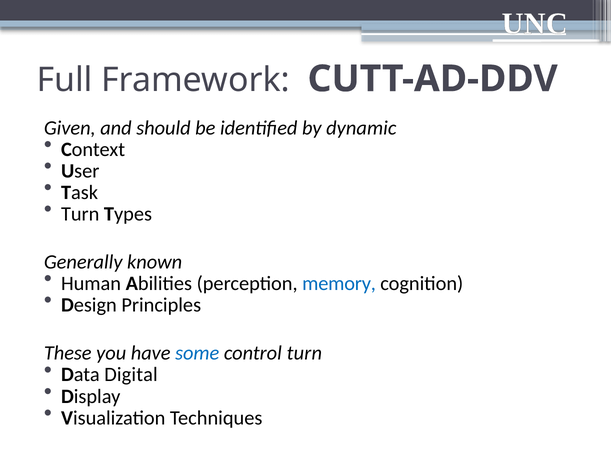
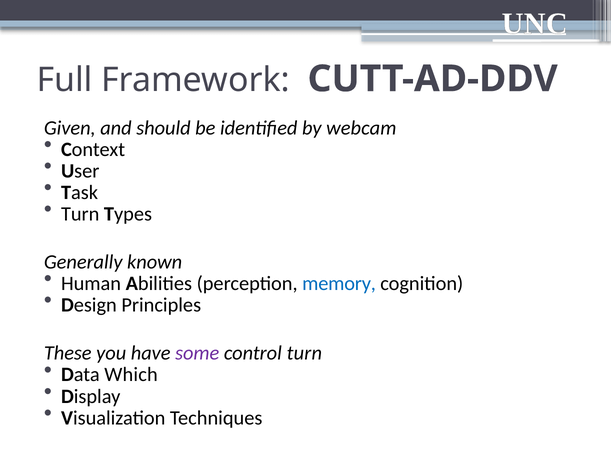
dynamic: dynamic -> webcam (361, 128)
some colour: blue -> purple (197, 353)
Digital: Digital -> Which (131, 375)
